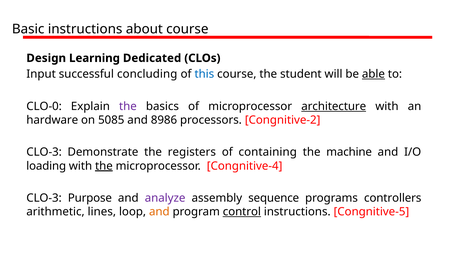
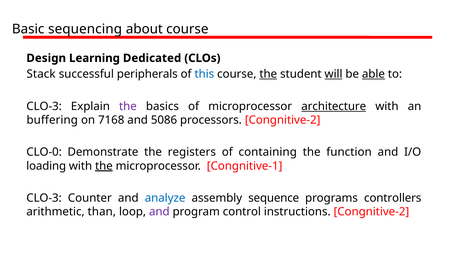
Basic instructions: instructions -> sequencing (85, 29)
Input: Input -> Stack (41, 74)
concluding: concluding -> peripherals (147, 74)
the underline: none -> present (268, 74)
will underline: none -> present (334, 74)
CLO-0: CLO-0 -> CLO-3 (44, 106)
hardware: hardware -> buffering (52, 120)
5085: 5085 -> 7168 (111, 120)
8986: 8986 -> 5086 (164, 120)
CLO-3: CLO-3 -> CLO-0 (44, 152)
machine: machine -> function (349, 152)
Congnitive-4: Congnitive-4 -> Congnitive-1 (245, 166)
Purpose: Purpose -> Counter (90, 198)
analyze colour: purple -> blue (165, 198)
lines: lines -> than (102, 212)
and colour: orange -> purple (159, 212)
control underline: present -> none (242, 212)
instructions Congnitive-5: Congnitive-5 -> Congnitive-2 (371, 212)
